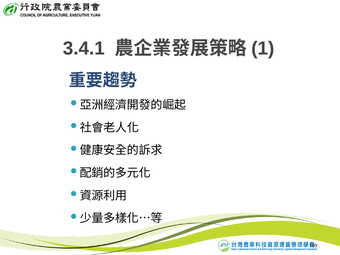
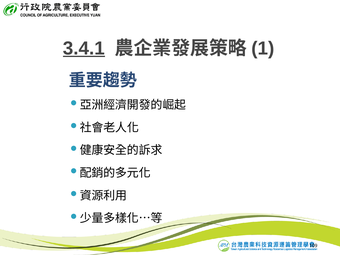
3.4.1 underline: none -> present (84, 48)
